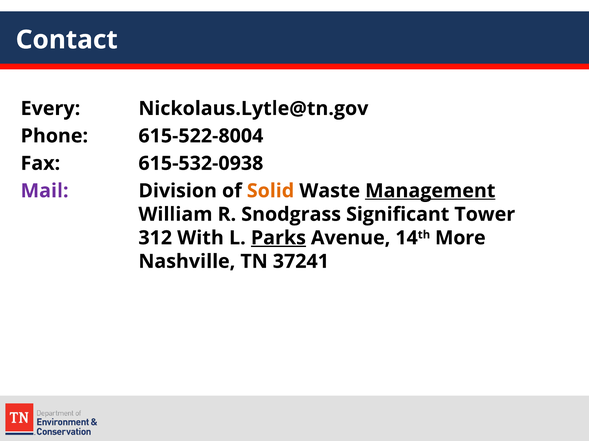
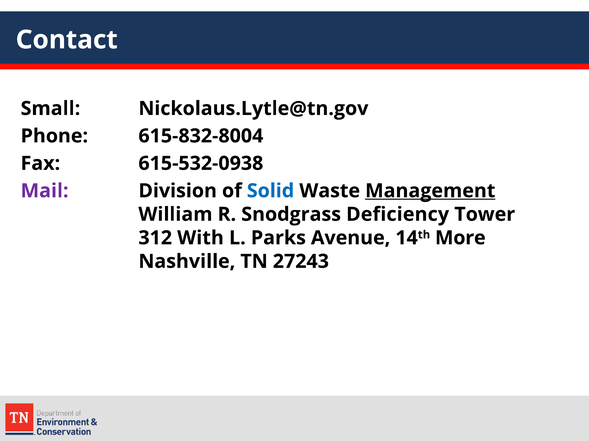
Every: Every -> Small (50, 109)
615-522-8004: 615-522-8004 -> 615-832-8004 (201, 136)
Solid colour: orange -> blue (271, 191)
Significant: Significant -> Deficiency (398, 215)
Parks underline: present -> none (278, 238)
37241: 37241 -> 27243 (301, 262)
